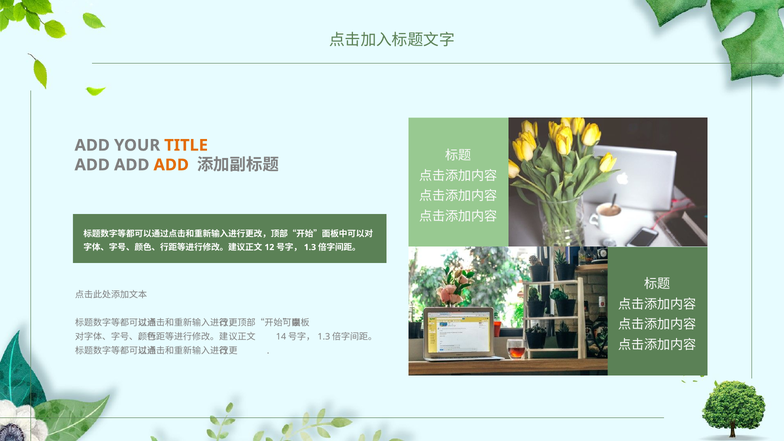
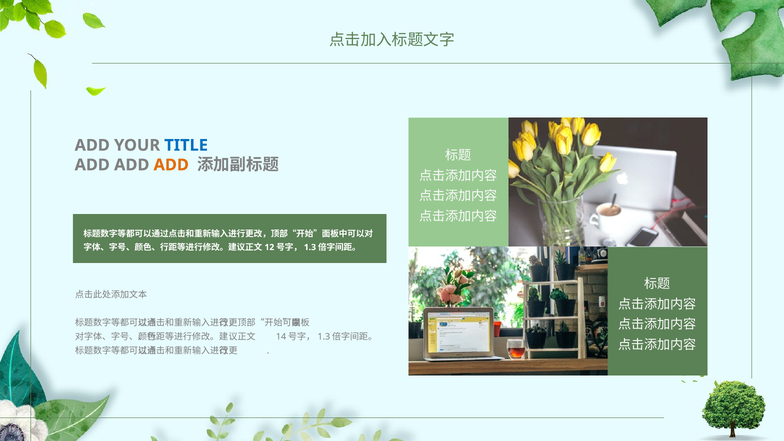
TITLE colour: orange -> blue (186, 145)
